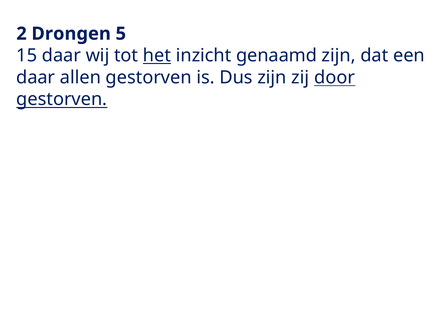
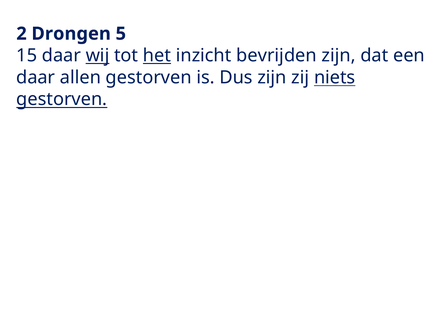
wij underline: none -> present (98, 56)
genaamd: genaamd -> bevrijden (277, 56)
door: door -> niets (335, 77)
